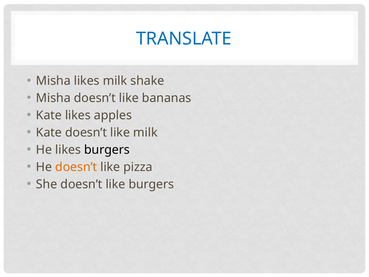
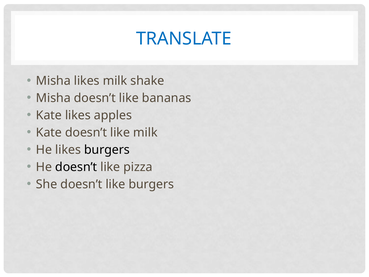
doesn’t colour: orange -> black (76, 167)
